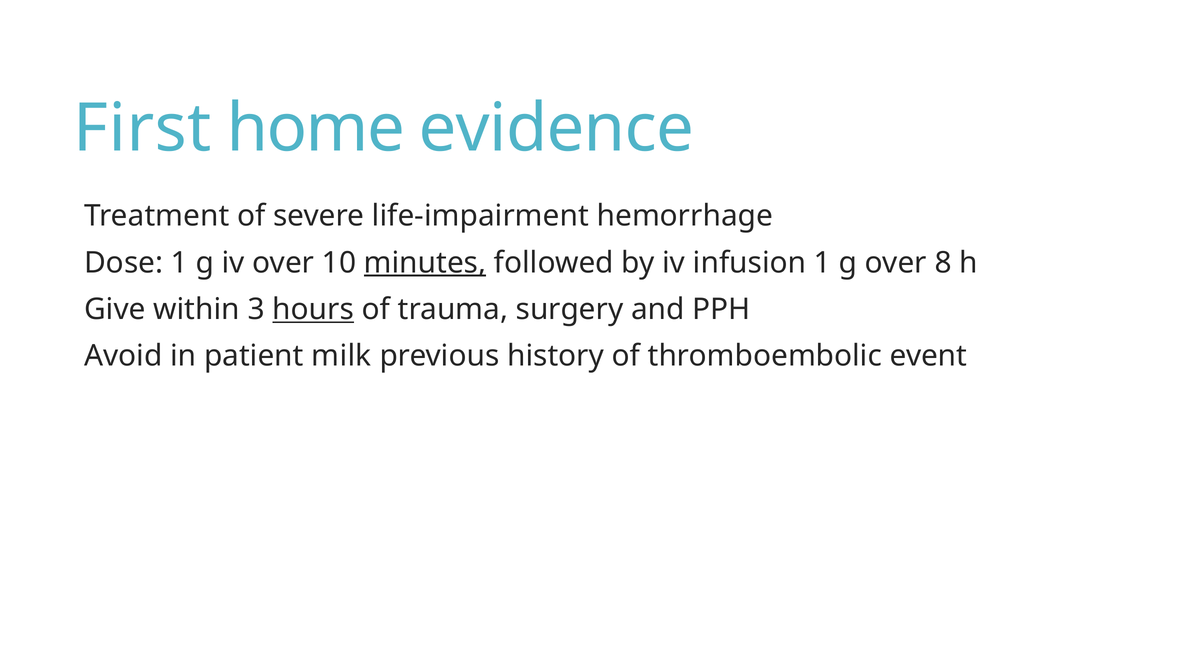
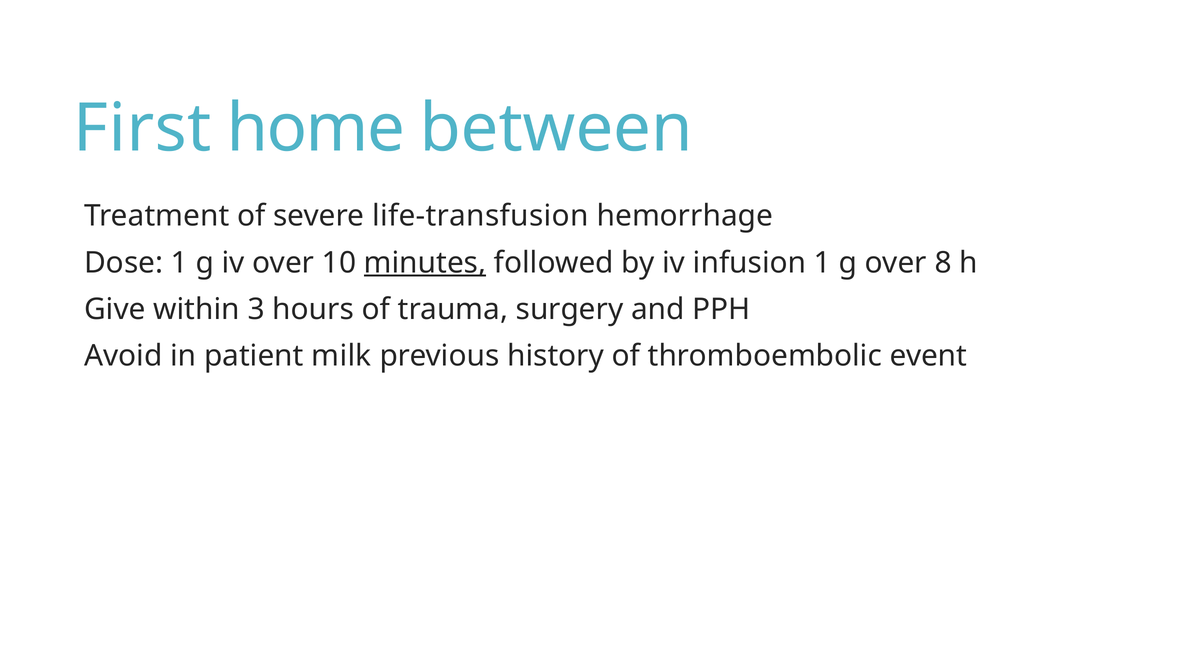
evidence: evidence -> between (556, 128)
life-impairment: life-impairment -> life-transfusion (480, 216)
hours underline: present -> none (313, 309)
